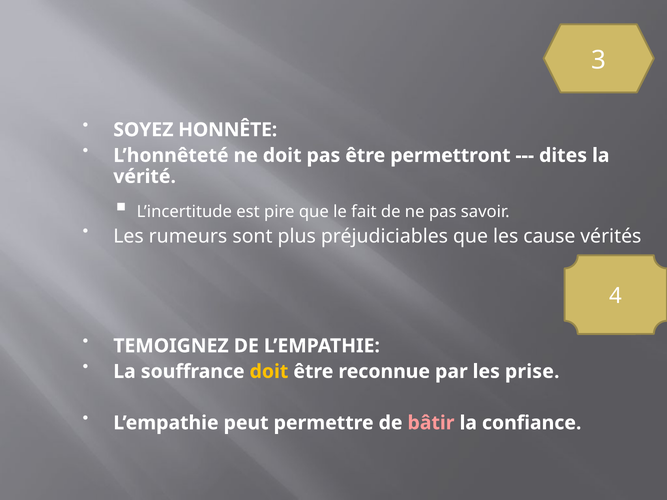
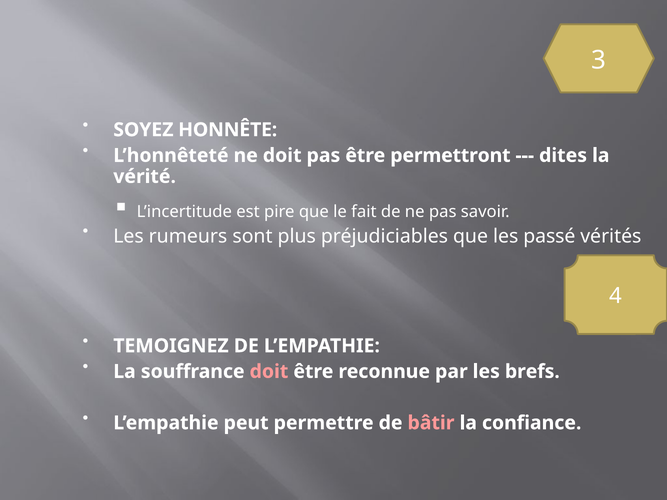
cause: cause -> passé (549, 236)
doit colour: yellow -> pink (269, 372)
prise: prise -> brefs (532, 372)
